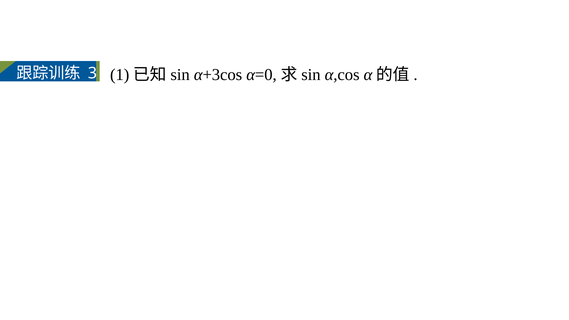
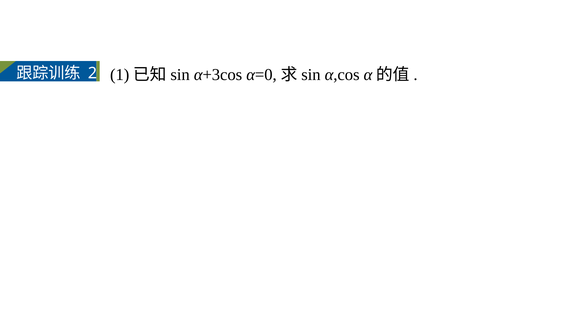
3: 3 -> 2 (92, 73)
